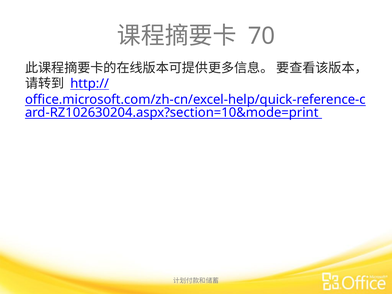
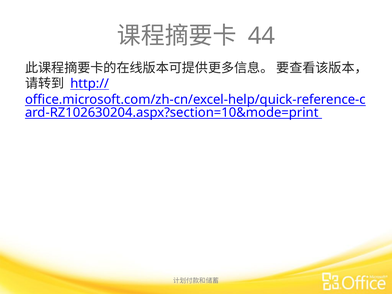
70: 70 -> 44 (261, 36)
